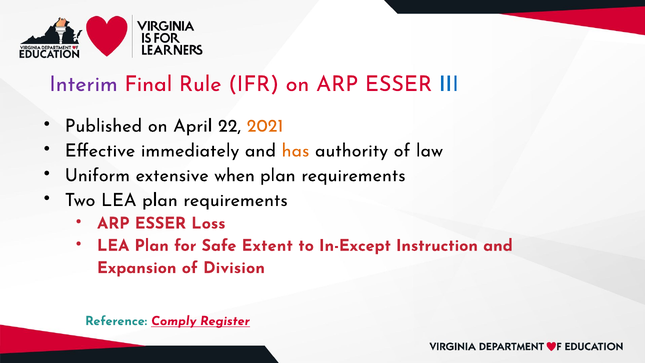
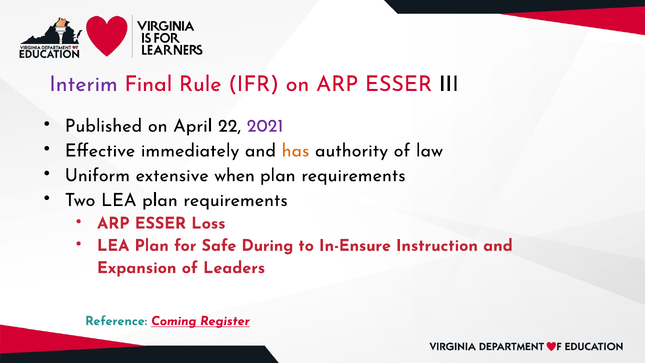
III colour: blue -> black (449, 84)
2021 colour: orange -> purple (265, 126)
Extent: Extent -> During (267, 245)
In-Except: In-Except -> In-Ensure (355, 245)
Division: Division -> Leaders (234, 268)
Comply: Comply -> Coming (174, 321)
